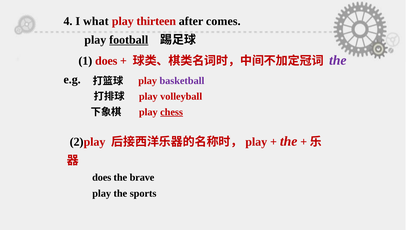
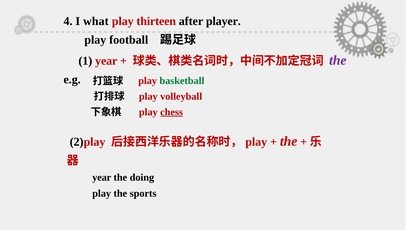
comes: comes -> player (223, 21)
football underline: present -> none (129, 40)
1 does: does -> year (106, 61)
basketball colour: purple -> green (182, 81)
does: does -> year (102, 178)
brave: brave -> doing (142, 178)
